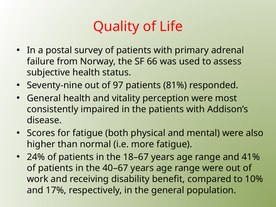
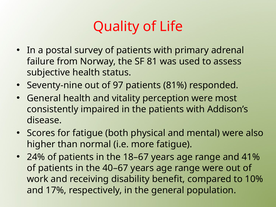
66: 66 -> 81 (152, 61)
